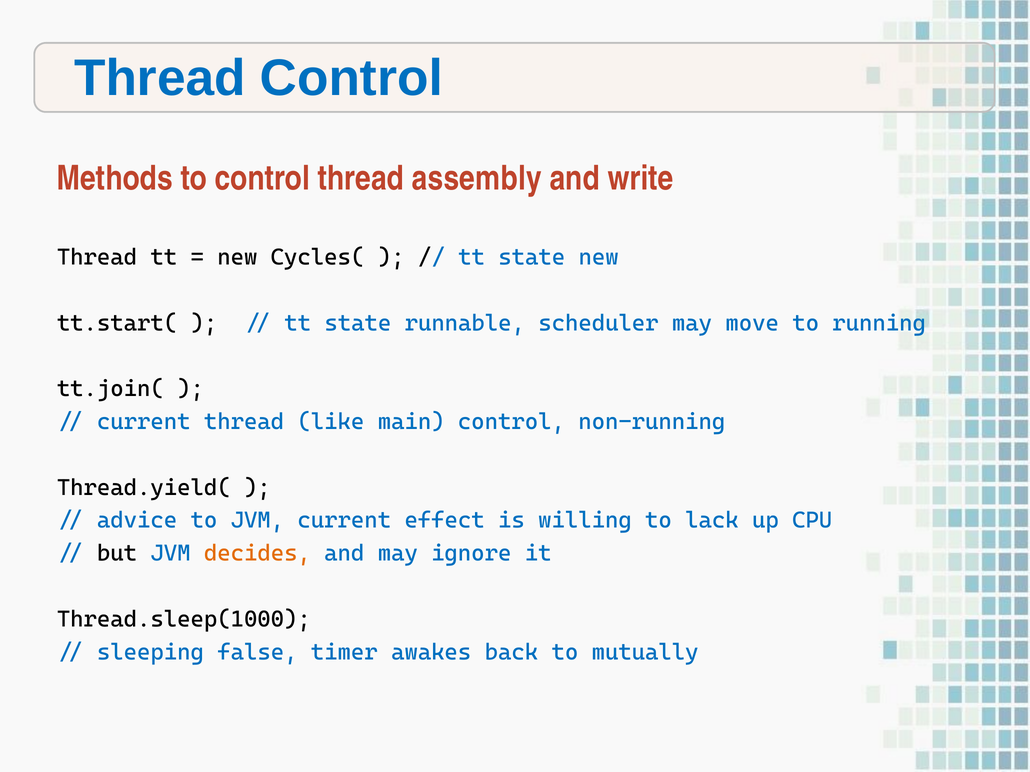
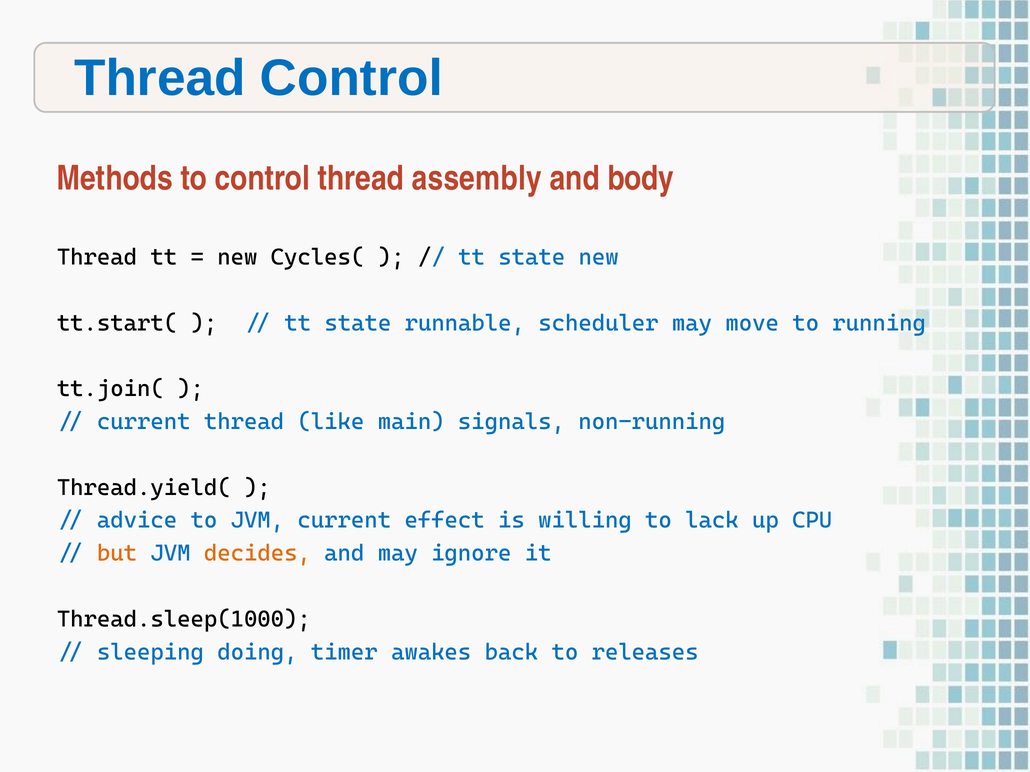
write: write -> body (641, 179)
main control: control -> signals (511, 422)
but colour: black -> orange (117, 554)
false: false -> doing (257, 652)
mutually: mutually -> releases (645, 652)
